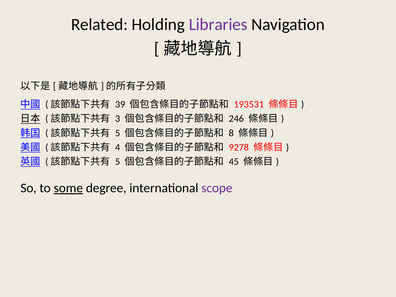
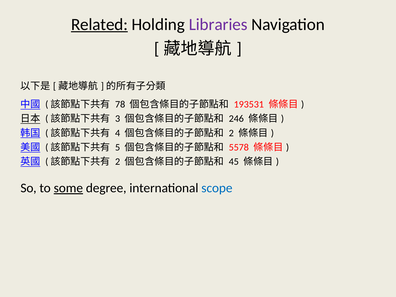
Related underline: none -> present (99, 25)
39: 39 -> 78 (120, 104)
5: 5 -> 4 (118, 133)
8: 8 -> 2 (231, 133)
4: 4 -> 5 (118, 147)
9278: 9278 -> 5578 (239, 147)
5: 5 -> 2 (118, 162)
scope colour: purple -> blue (217, 188)
